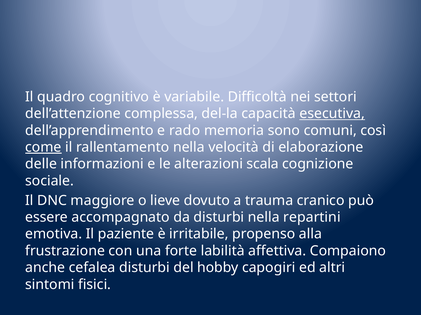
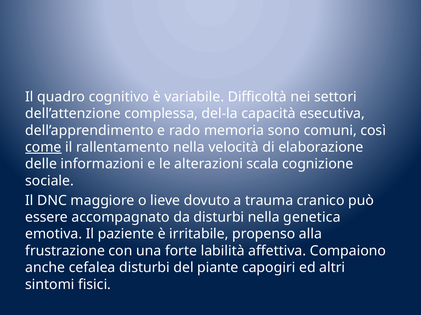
esecutiva underline: present -> none (332, 114)
repartini: repartini -> genetica (312, 218)
hobby: hobby -> piante (218, 268)
